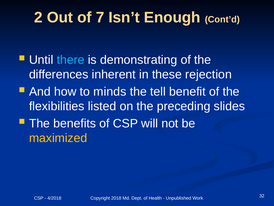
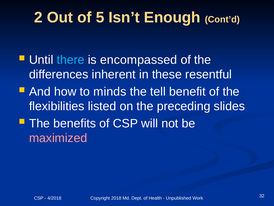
7: 7 -> 5 (100, 17)
demonstrating: demonstrating -> encompassed (139, 60)
rejection: rejection -> resentful (209, 74)
maximized colour: yellow -> pink (58, 138)
